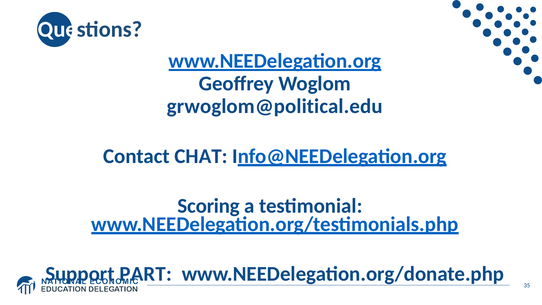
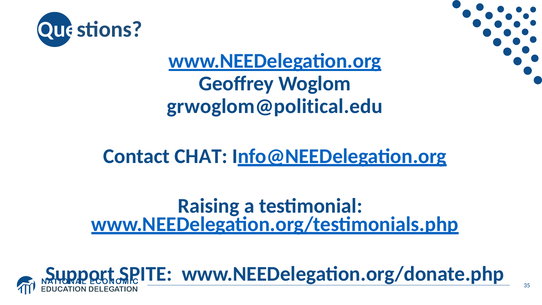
Scoring: Scoring -> Raising (209, 206)
PART: PART -> SPITE (146, 274)
